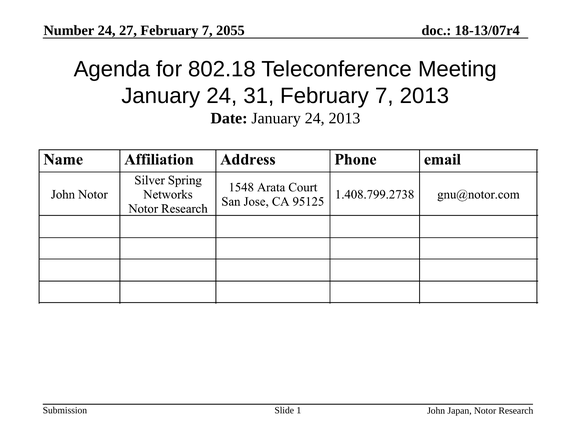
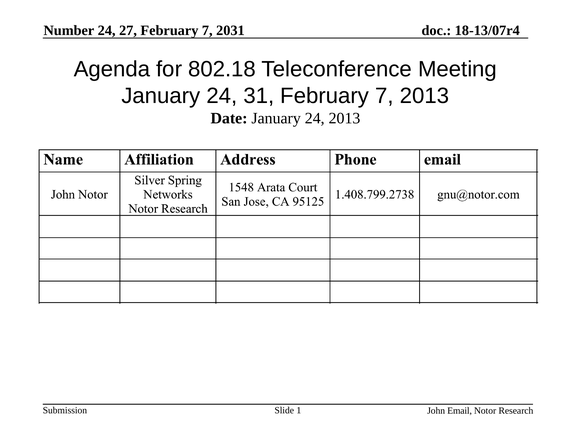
2055: 2055 -> 2031 (230, 30)
Japan: Japan -> Email (460, 411)
